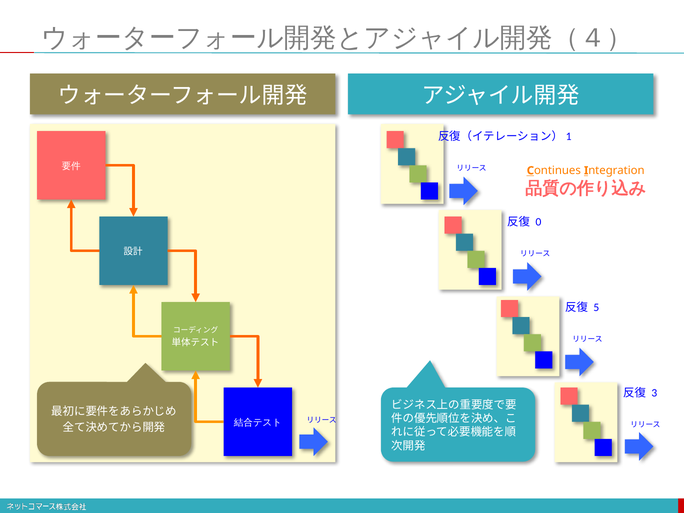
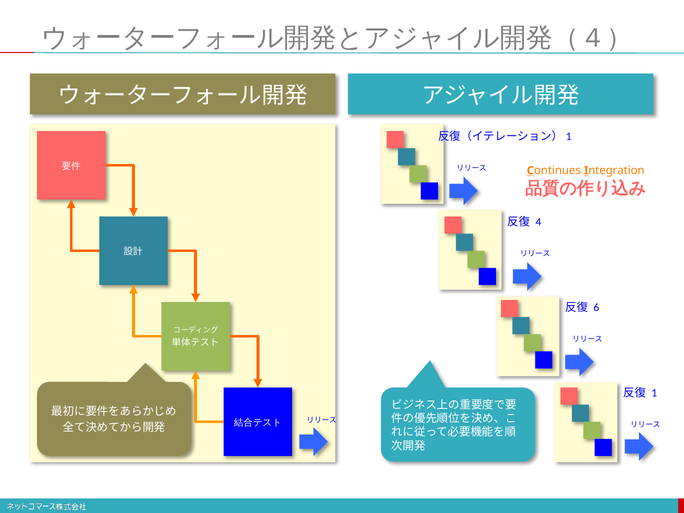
0: 0 -> 4 (538, 222)
5: 5 -> 6 (596, 307)
3: 3 -> 1 (654, 393)
